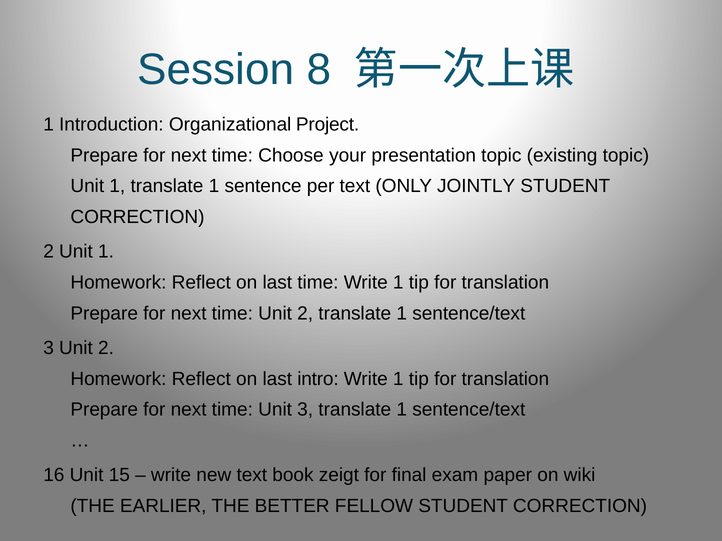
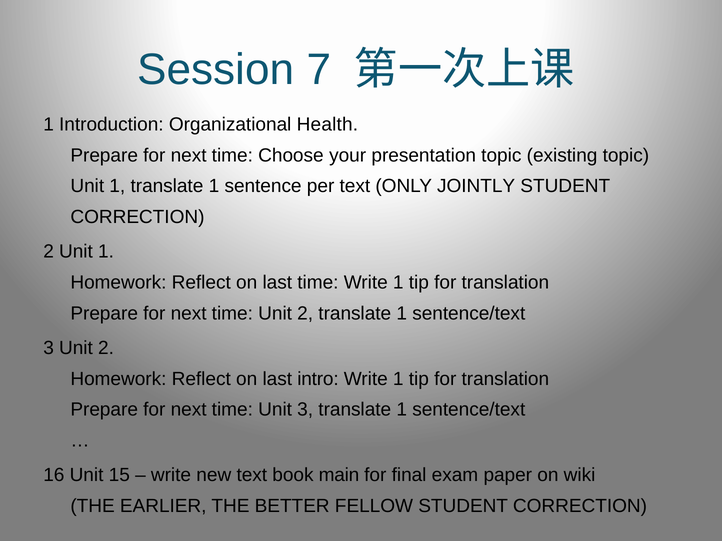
8: 8 -> 7 (319, 70)
Project: Project -> Health (327, 125)
zeigt: zeigt -> main (339, 476)
